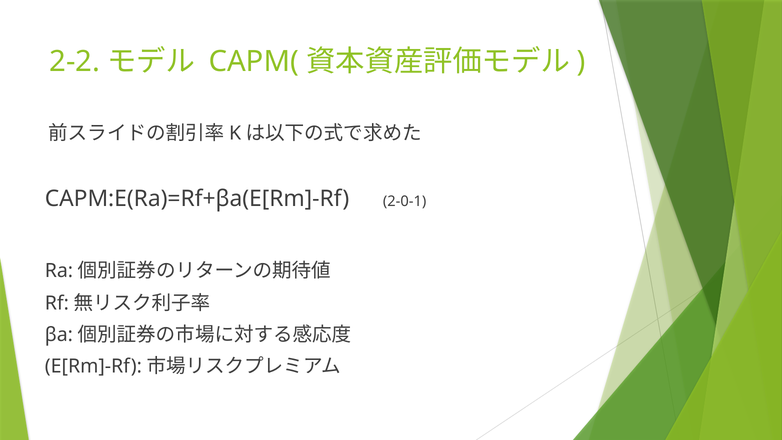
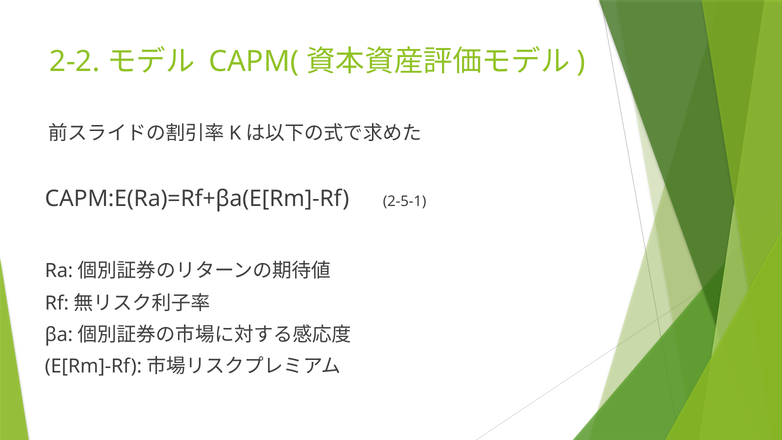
2-0-1: 2-0-1 -> 2-5-1 (405, 201)
